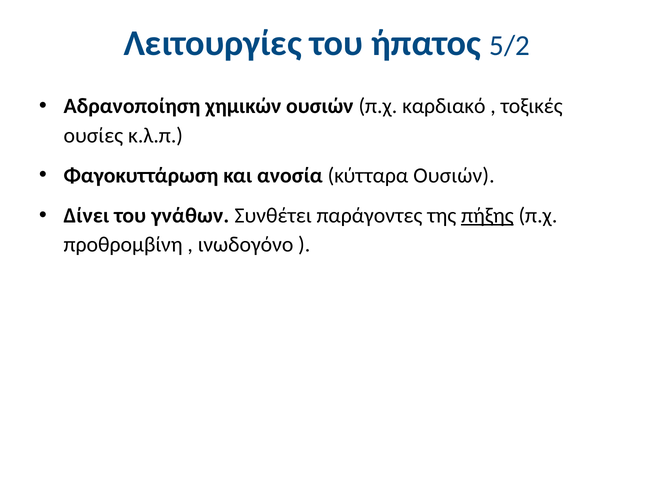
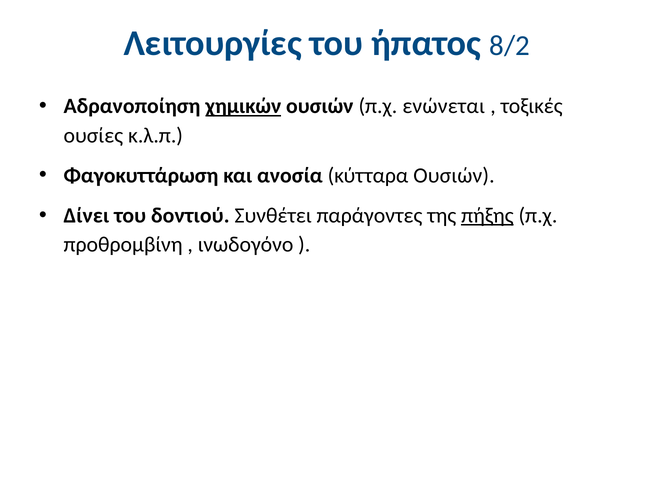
5/2: 5/2 -> 8/2 (510, 46)
χημικών underline: none -> present (243, 106)
καρδιακό: καρδιακό -> ενώνεται (444, 106)
γνάθων: γνάθων -> δοντιού (190, 216)
